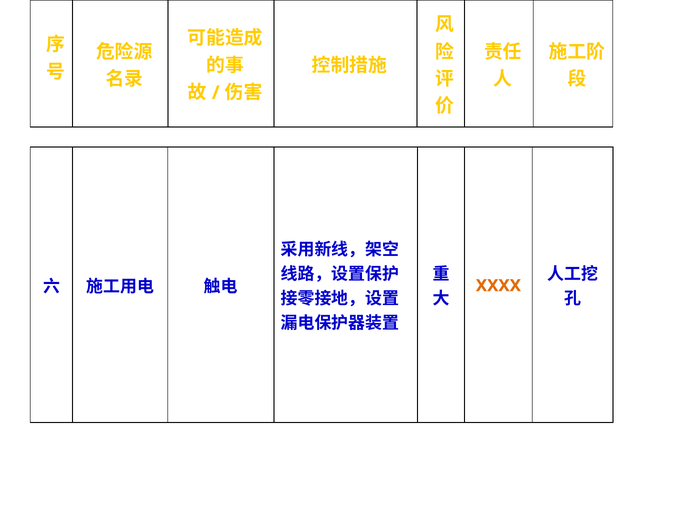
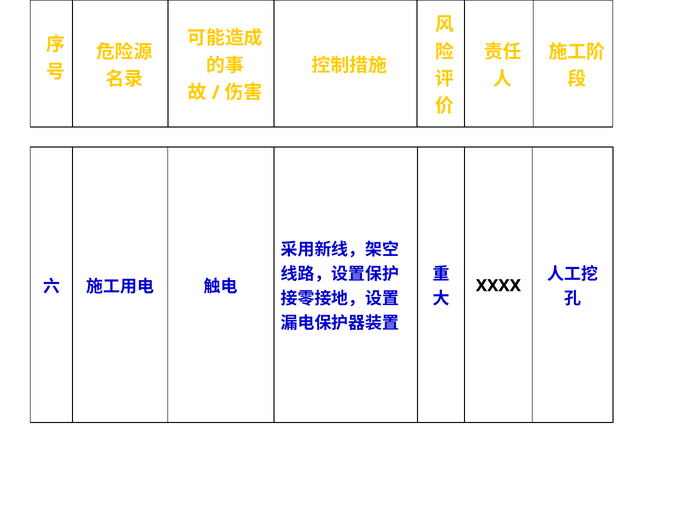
XXXX colour: orange -> black (498, 286)
